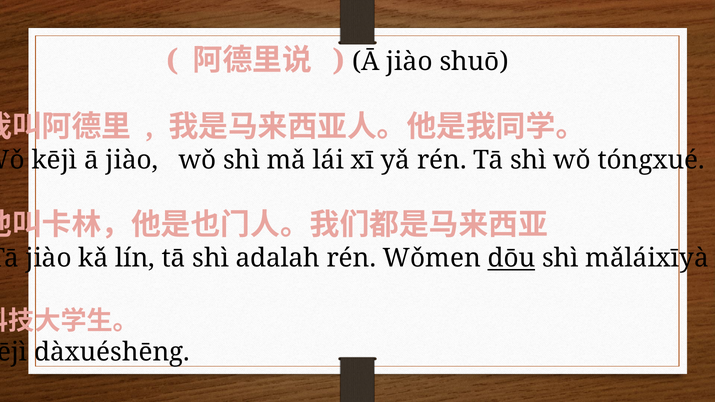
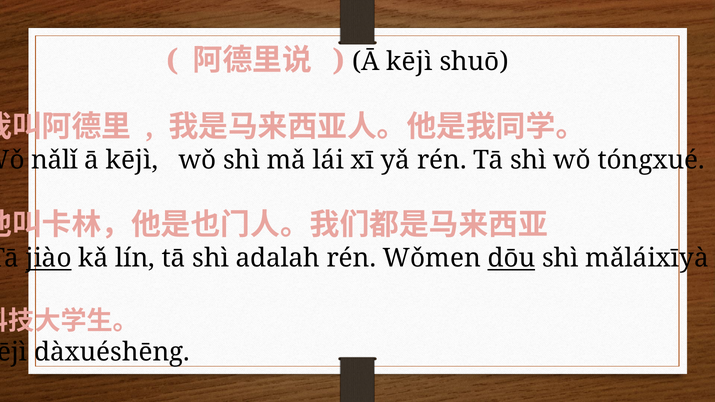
jiào: jiào -> kējì (409, 62)
kējì: kējì -> nǎlǐ (55, 160)
jiào: jiào -> kējì (132, 160)
jiào underline: none -> present (49, 259)
